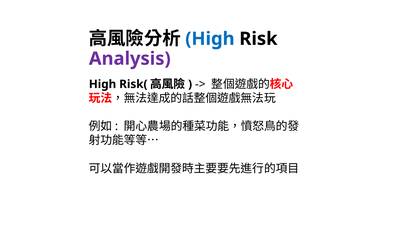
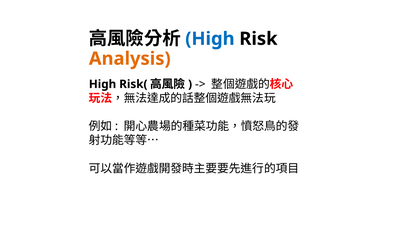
Analysis colour: purple -> orange (130, 59)
